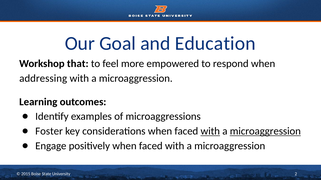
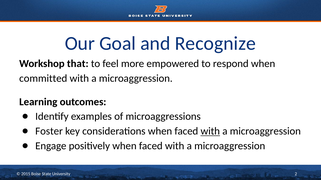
Education: Education -> Recognize (215, 44)
addressing: addressing -> committed (43, 79)
microaggression underline: present -> none (265, 132)
